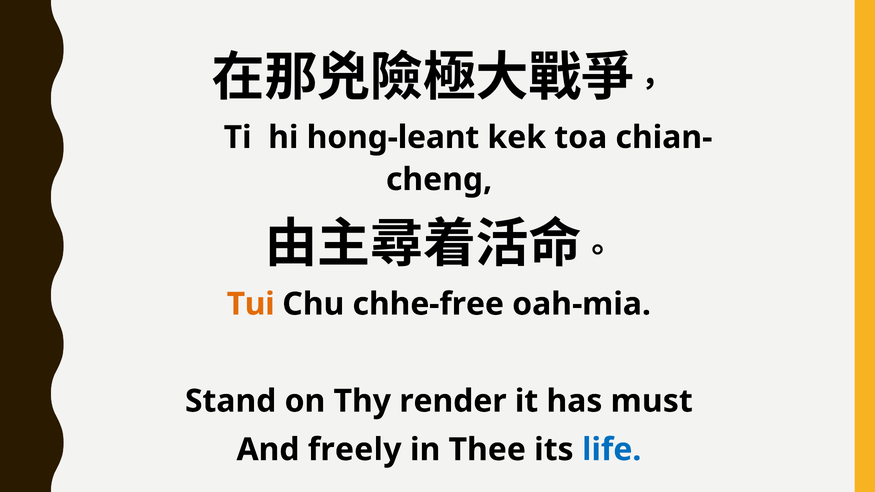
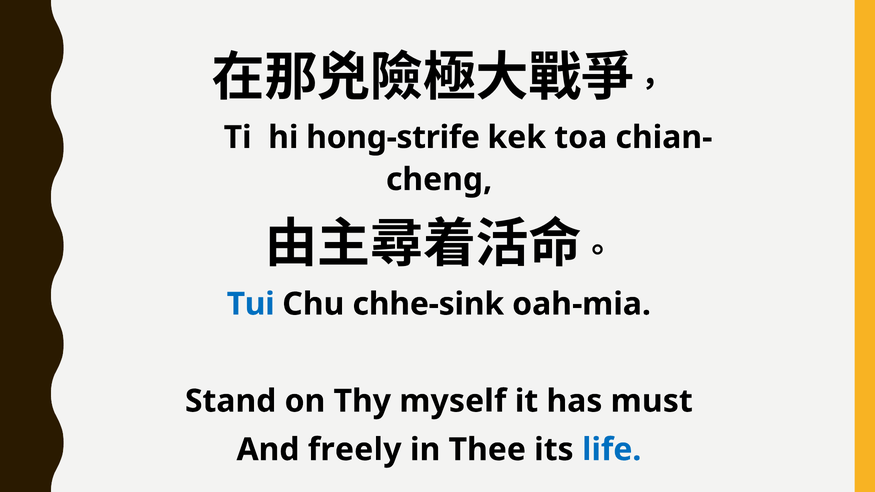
hong-leant: hong-leant -> hong-strife (393, 137)
Tui colour: orange -> blue (251, 304)
chhe-free: chhe-free -> chhe-sink (428, 304)
render: render -> myself (453, 401)
